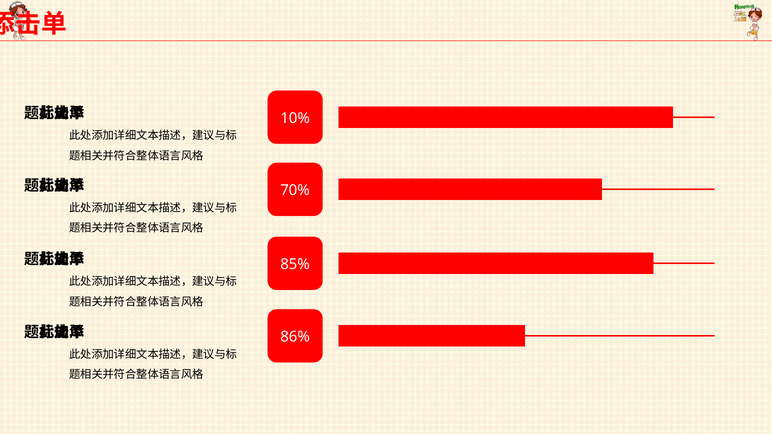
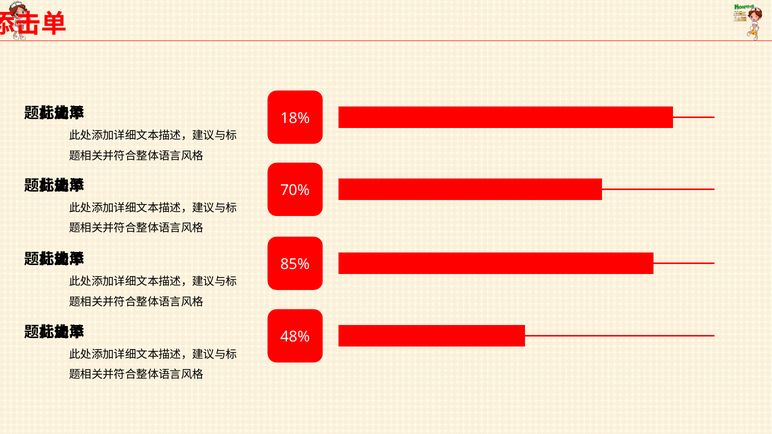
10%: 10% -> 18% (295, 118)
86%: 86% -> 48% (295, 337)
